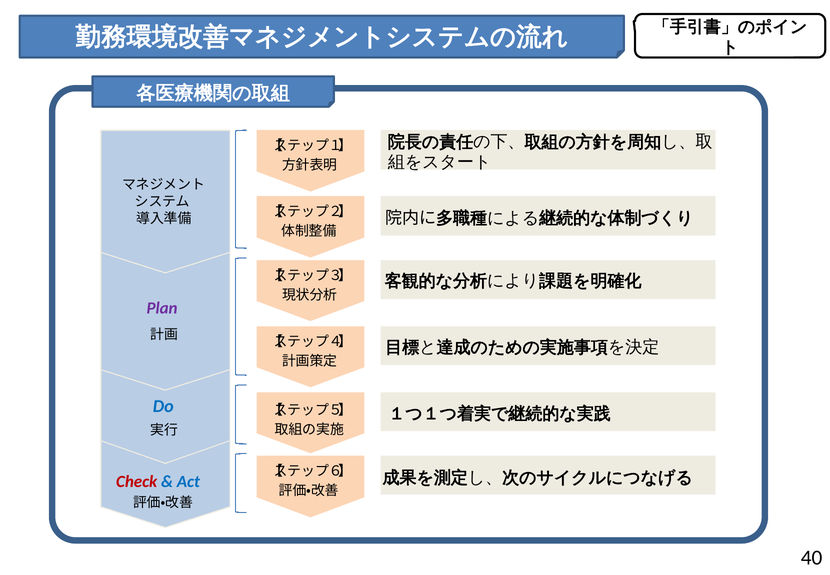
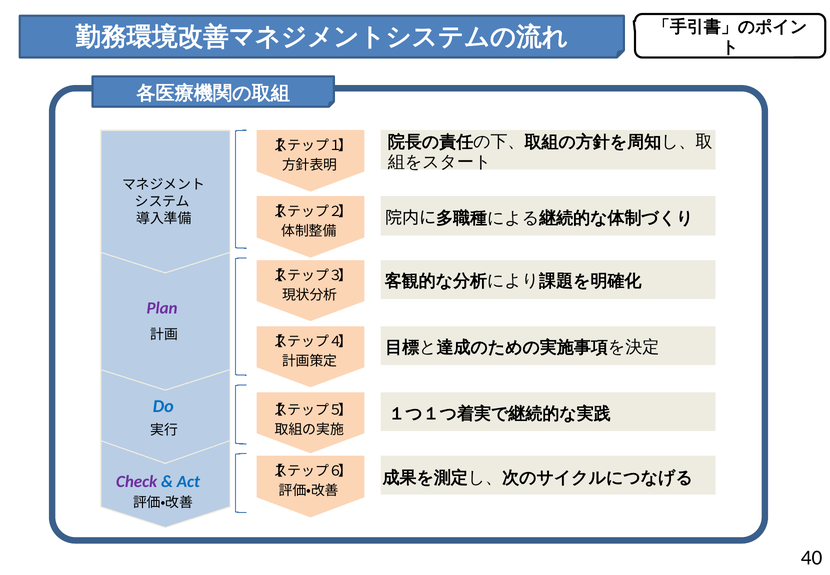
Check colour: red -> purple (137, 481)
